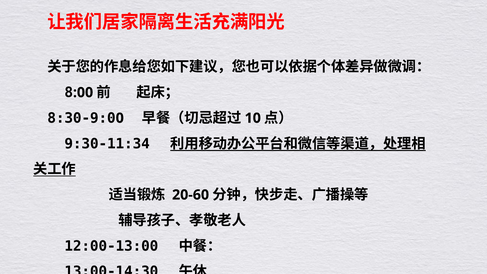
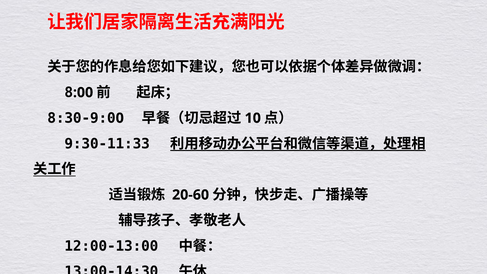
9:30-11:34: 9:30-11:34 -> 9:30-11:33 (107, 144)
